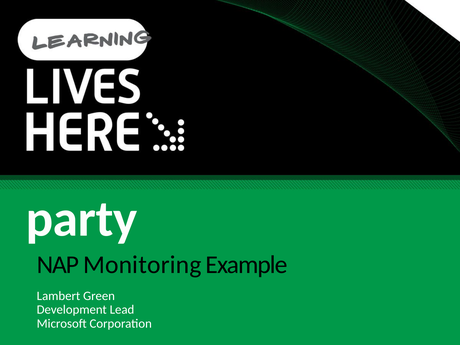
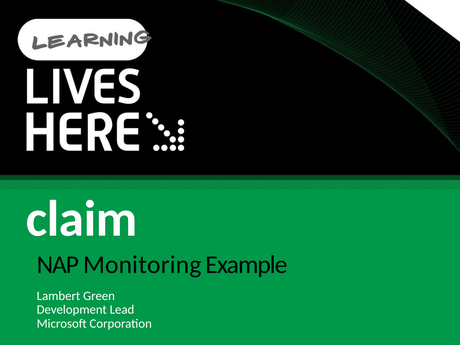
party: party -> claim (82, 219)
